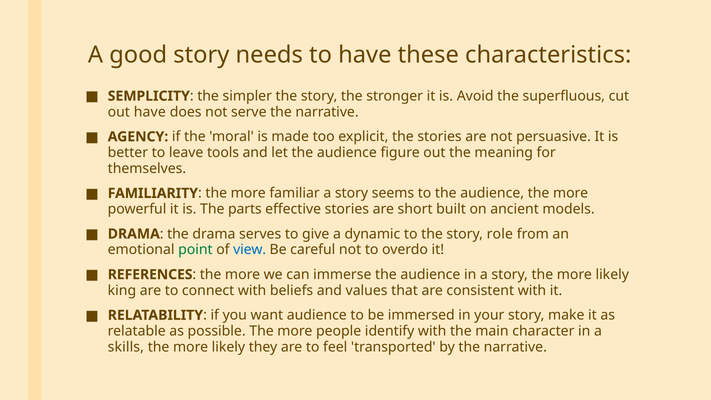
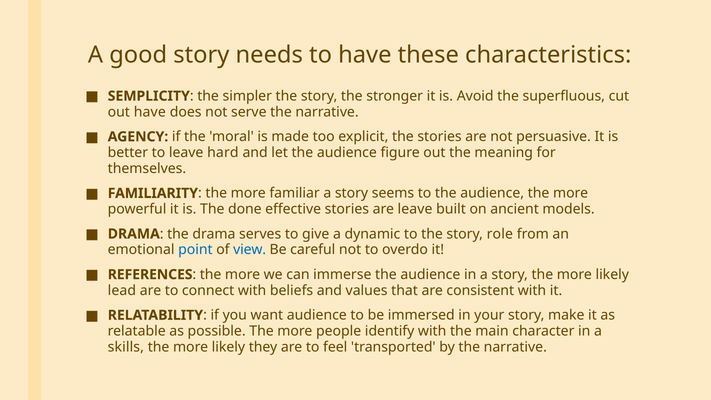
tools: tools -> hard (223, 153)
parts: parts -> done (245, 209)
are short: short -> leave (415, 209)
point colour: green -> blue (195, 250)
king: king -> lead (122, 290)
